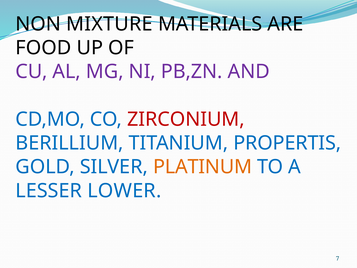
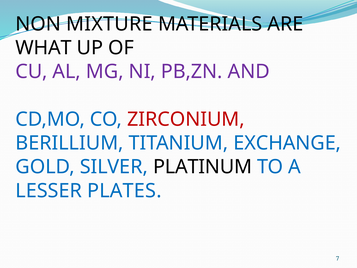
FOOD: FOOD -> WHAT (44, 48)
PROPERTIS: PROPERTIS -> EXCHANGE (287, 143)
PLATINUM colour: orange -> black (203, 167)
LOWER: LOWER -> PLATES (124, 191)
